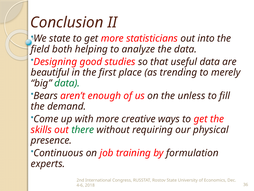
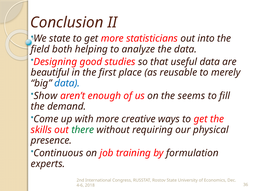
trending: trending -> reusable (178, 72)
data colour: green -> blue (67, 83)
Bears: Bears -> Show (46, 96)
unless: unless -> seems (191, 96)
